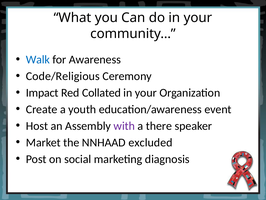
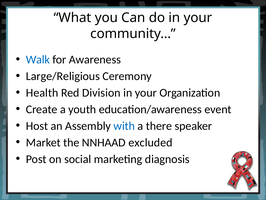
Code/Religious: Code/Religious -> Large/Religious (63, 76)
Impact: Impact -> Health (42, 92)
Collated: Collated -> Division (101, 92)
with colour: purple -> blue (124, 126)
